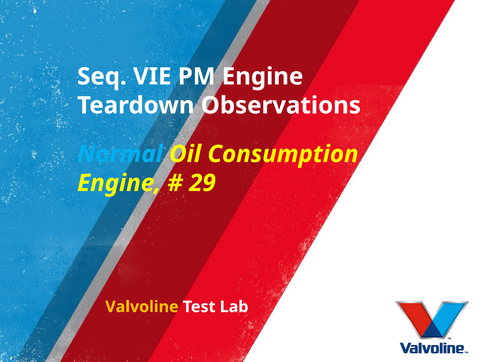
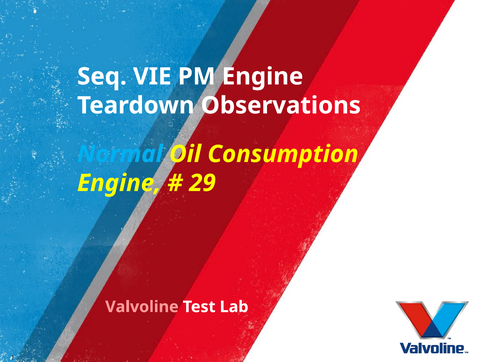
Valvoline colour: yellow -> pink (142, 306)
